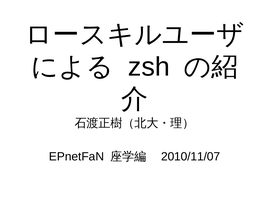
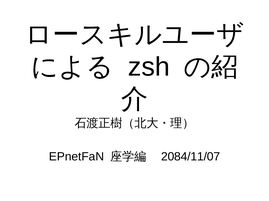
2010/11/07: 2010/11/07 -> 2084/11/07 (191, 157)
